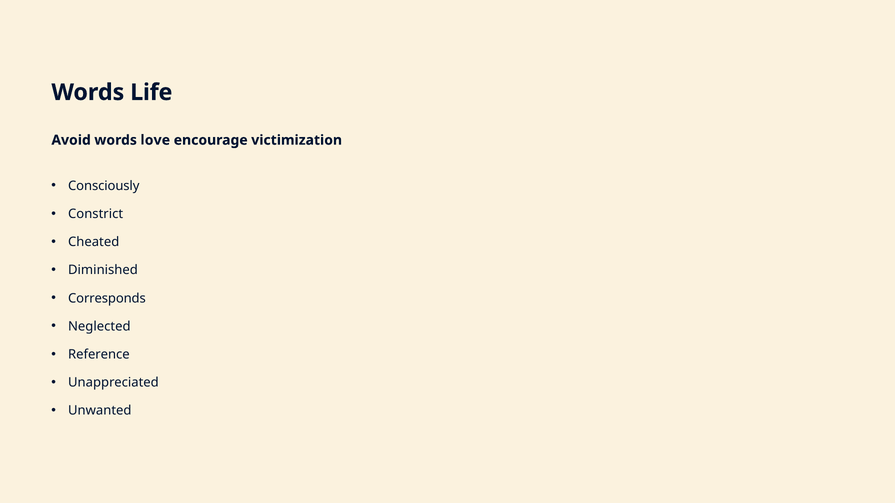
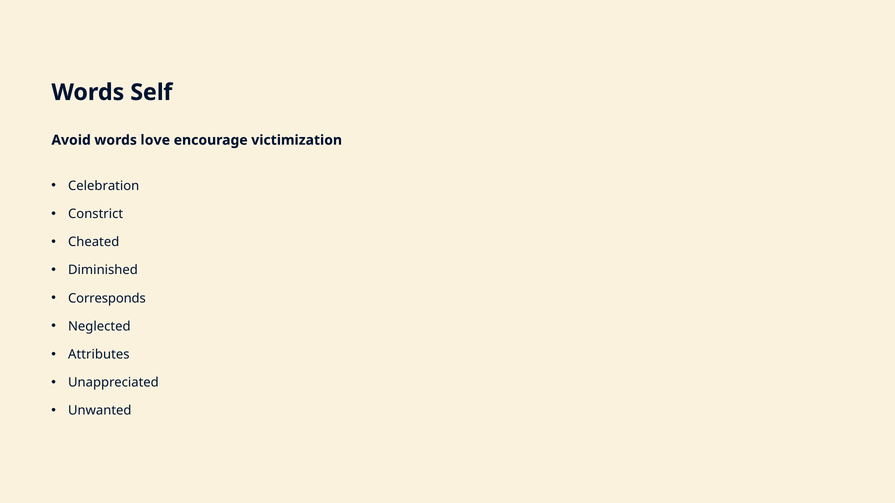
Life: Life -> Self (151, 92)
Consciously: Consciously -> Celebration (104, 186)
Reference: Reference -> Attributes (99, 355)
